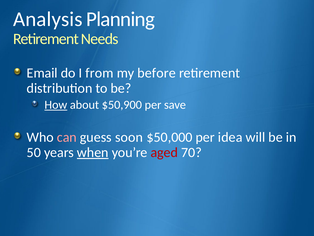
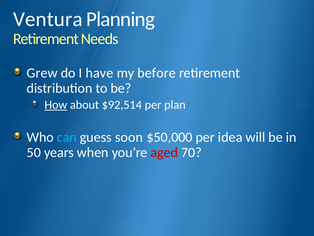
Analysis: Analysis -> Ventura (48, 19)
Email: Email -> Grew (42, 73)
from: from -> have (99, 73)
$50,900: $50,900 -> $92,514 (122, 105)
save: save -> plan (175, 105)
can colour: pink -> light blue (67, 137)
when underline: present -> none (93, 152)
